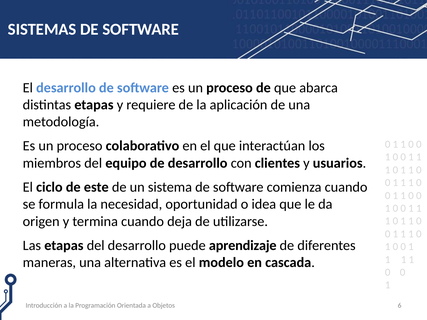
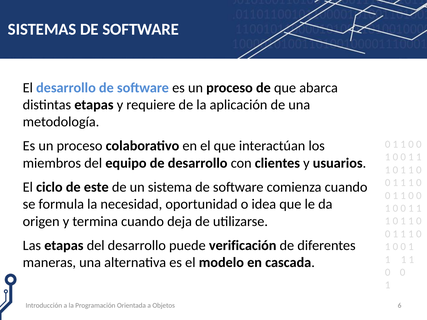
aprendizaje: aprendizaje -> verificación (243, 246)
